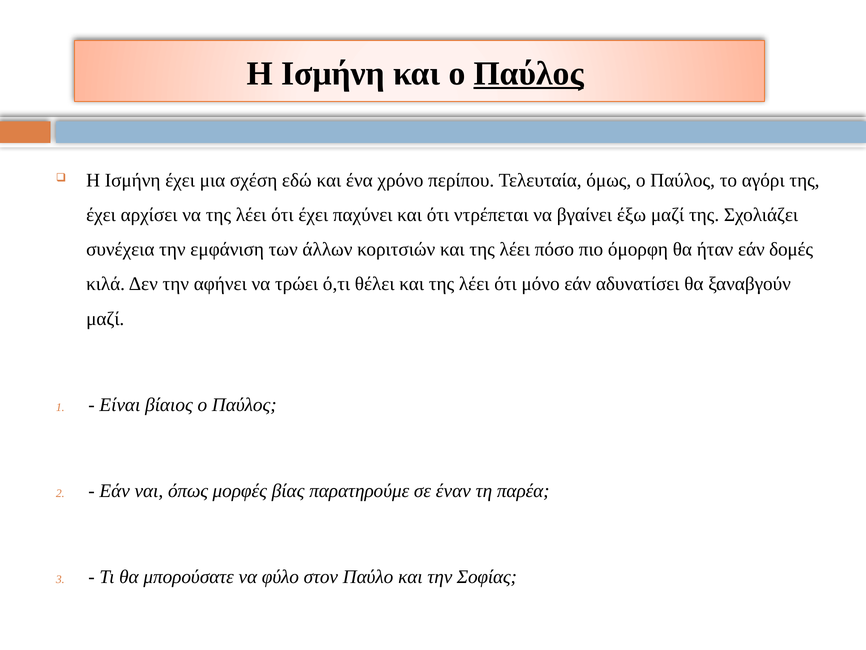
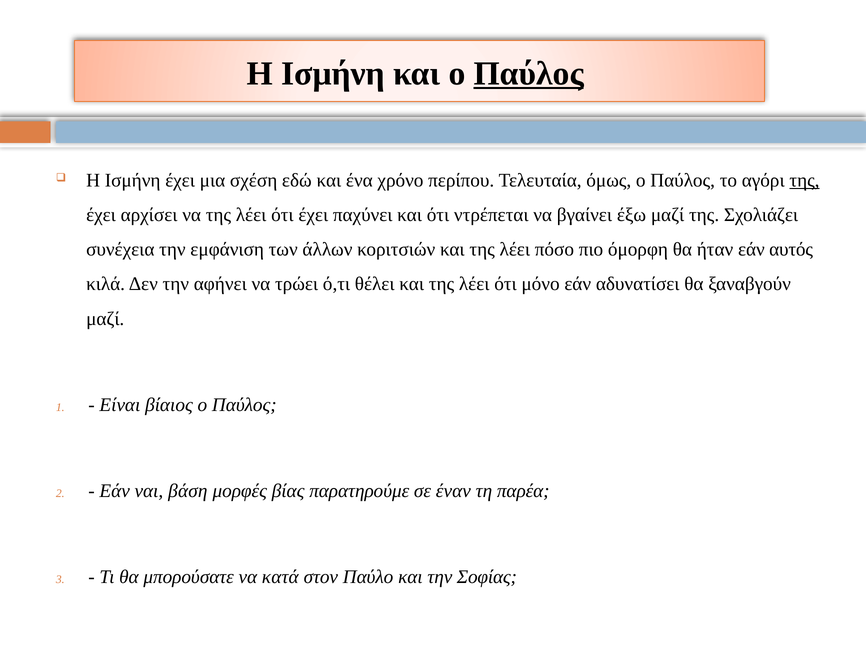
της underline: none -> present (804, 180)
δομές: δομές -> αυτός (791, 249)
όπως: όπως -> βάση (188, 490)
φύλο: φύλο -> κατά (280, 576)
